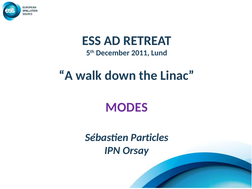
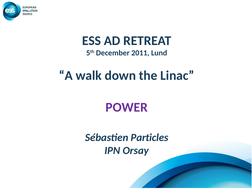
MODES: MODES -> POWER (127, 107)
